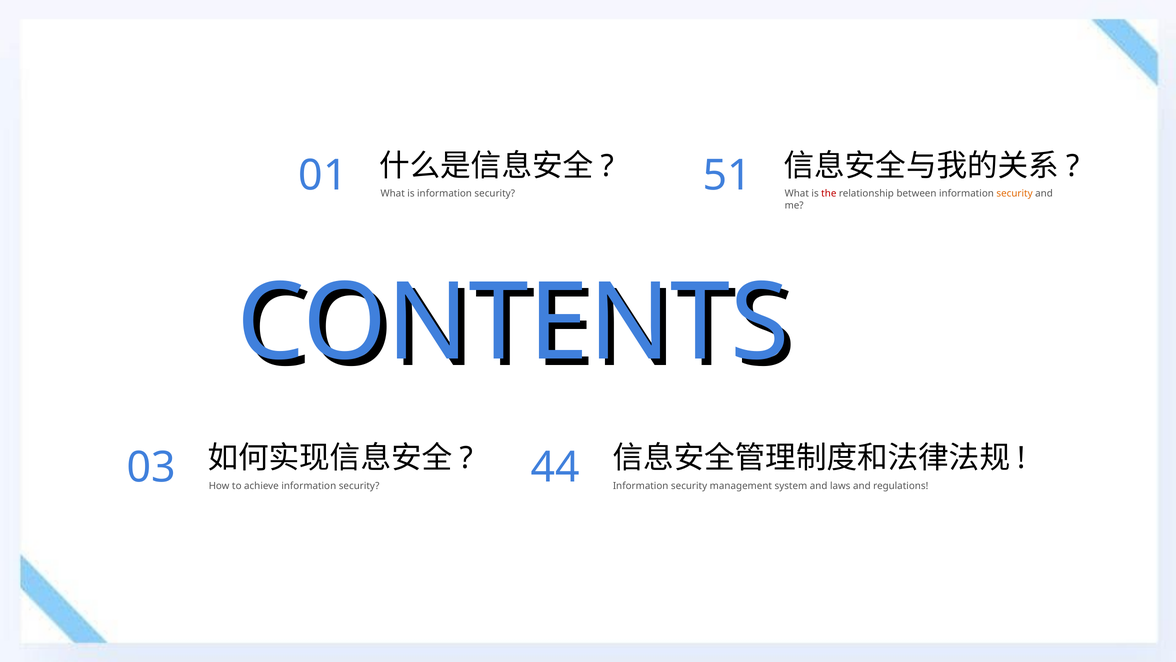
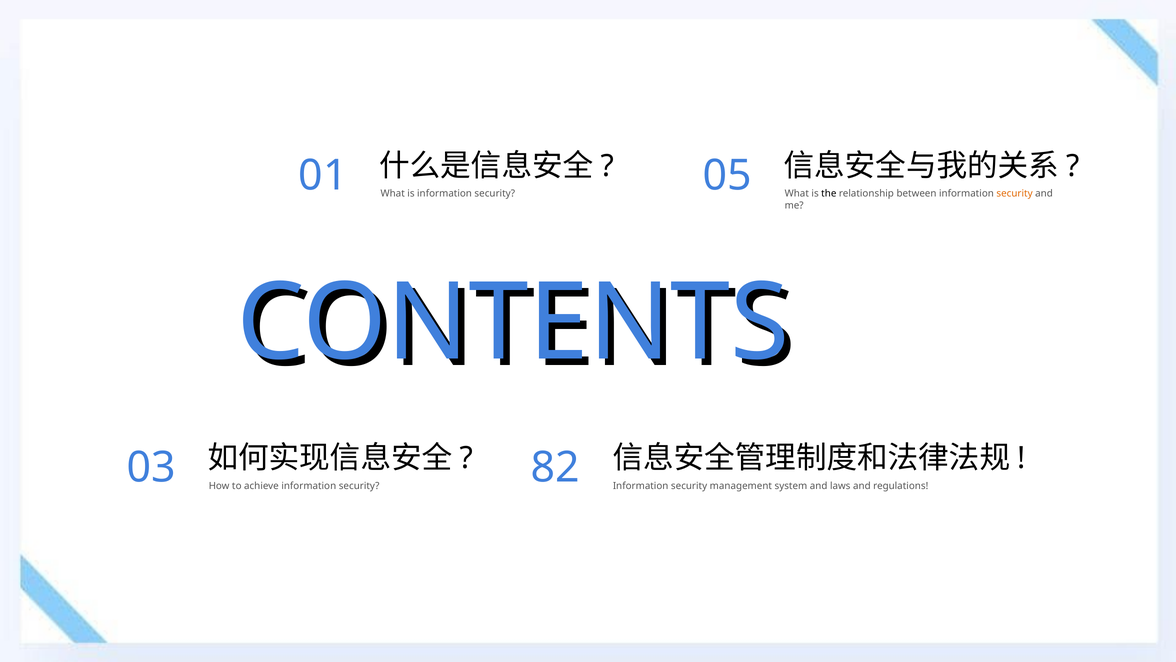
51: 51 -> 05 (727, 175)
the colour: red -> black (829, 193)
44: 44 -> 82 (555, 467)
